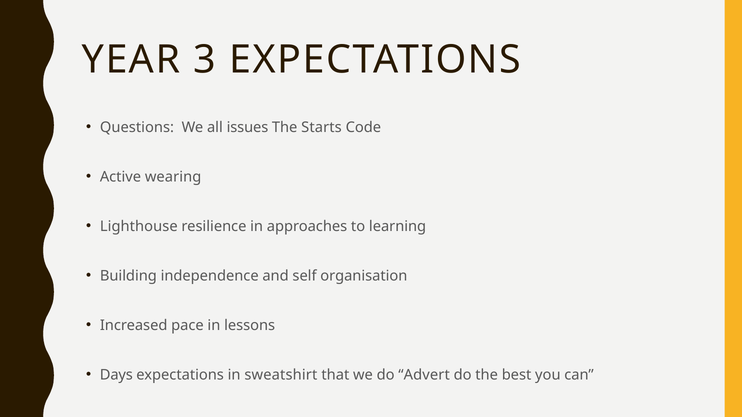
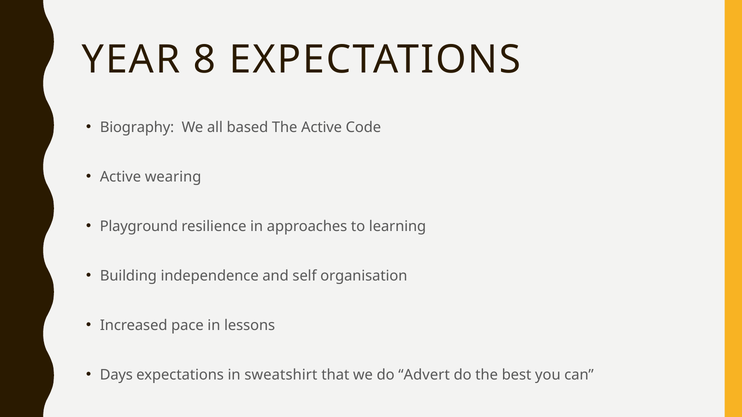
3: 3 -> 8 (205, 60)
Questions: Questions -> Biography (137, 127)
issues: issues -> based (247, 127)
The Starts: Starts -> Active (322, 127)
Lighthouse: Lighthouse -> Playground (139, 227)
